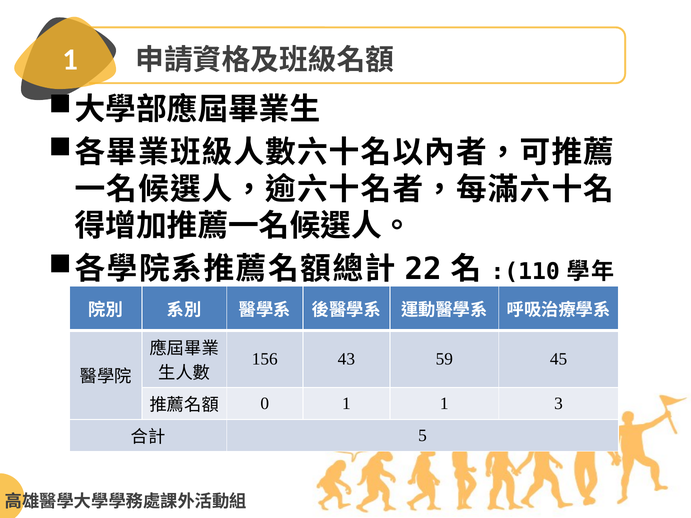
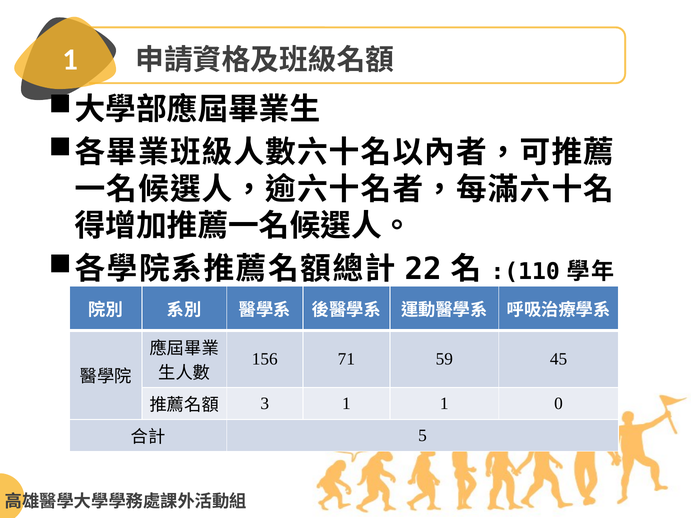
43: 43 -> 71 (346, 359)
0: 0 -> 3 (265, 404)
3: 3 -> 0 (559, 404)
